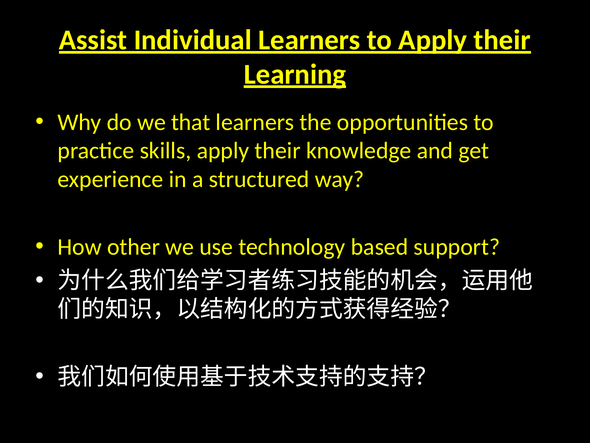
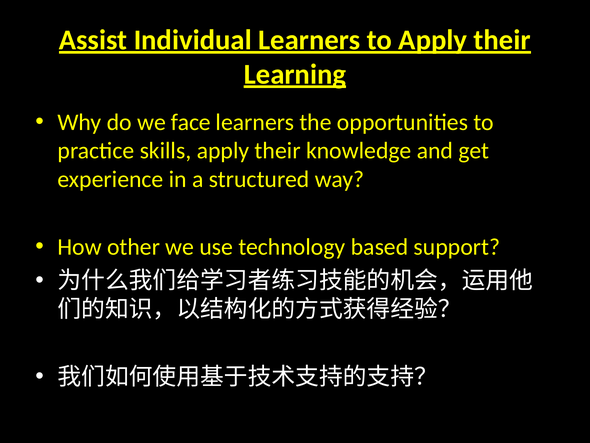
that: that -> face (191, 122)
